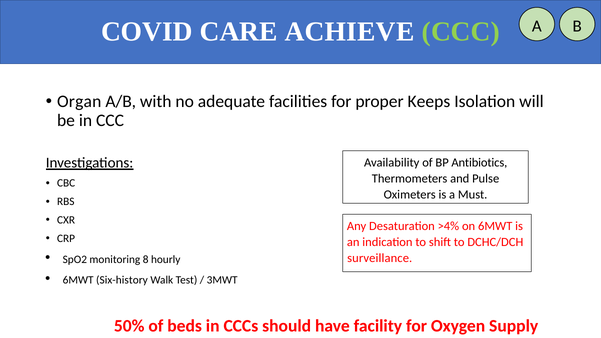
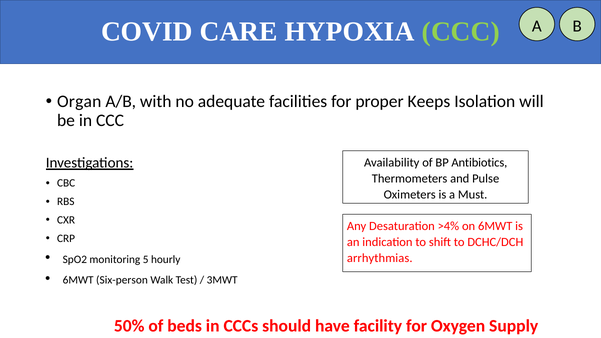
ACHIEVE: ACHIEVE -> HYPOXIA (350, 32)
surveillance: surveillance -> arrhythmias (380, 258)
8: 8 -> 5 (146, 260)
Six-history: Six-history -> Six-person (122, 280)
